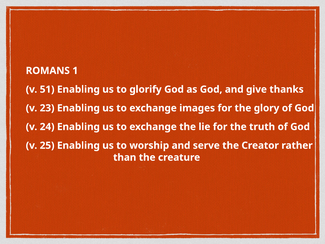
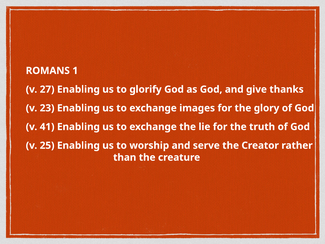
51: 51 -> 27 (47, 89)
24: 24 -> 41 (47, 127)
